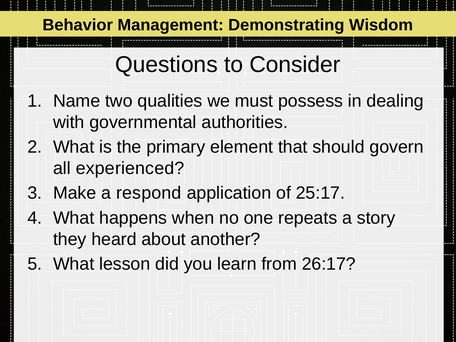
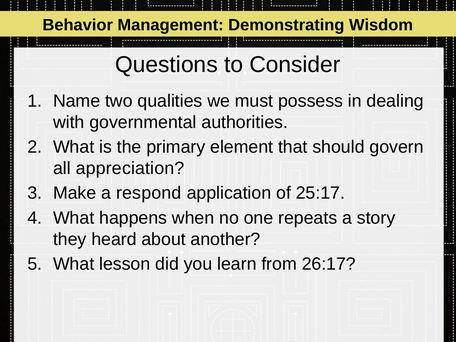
experienced: experienced -> appreciation (130, 168)
